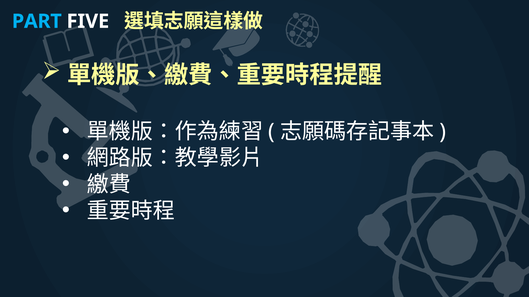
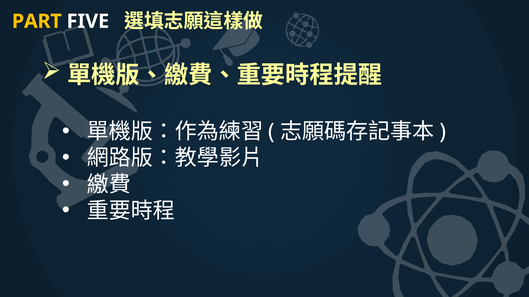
PART colour: light blue -> yellow (37, 21)
